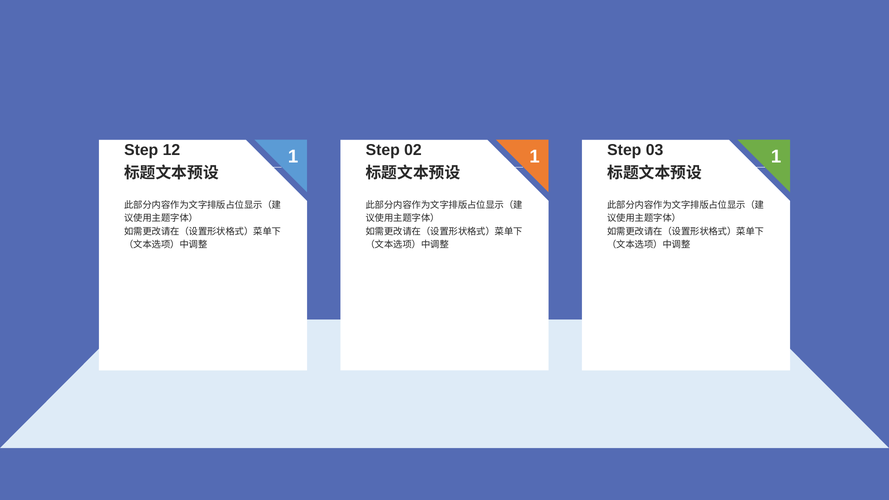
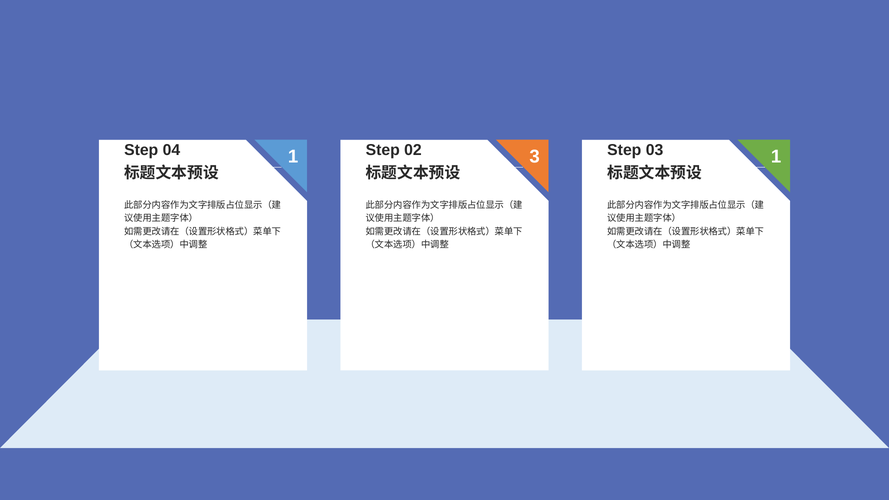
12: 12 -> 04 (171, 150)
02 1: 1 -> 3 (535, 157)
